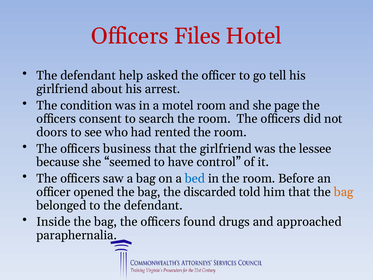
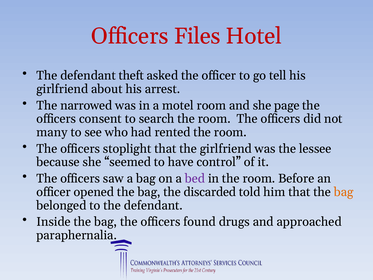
help: help -> theft (131, 75)
condition: condition -> narrowed (86, 105)
doors: doors -> many (52, 132)
business: business -> stoplight (127, 149)
bed colour: blue -> purple (195, 178)
